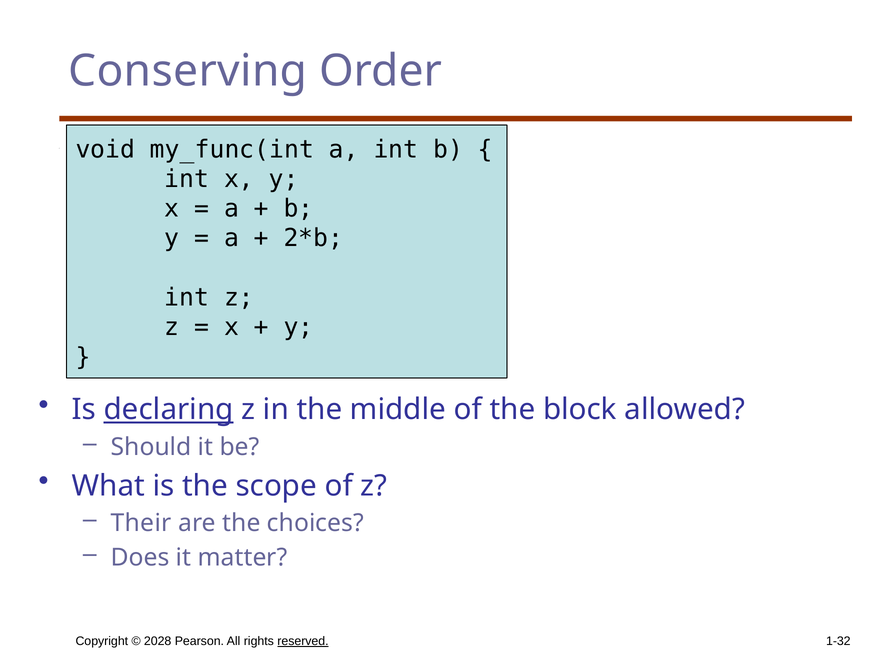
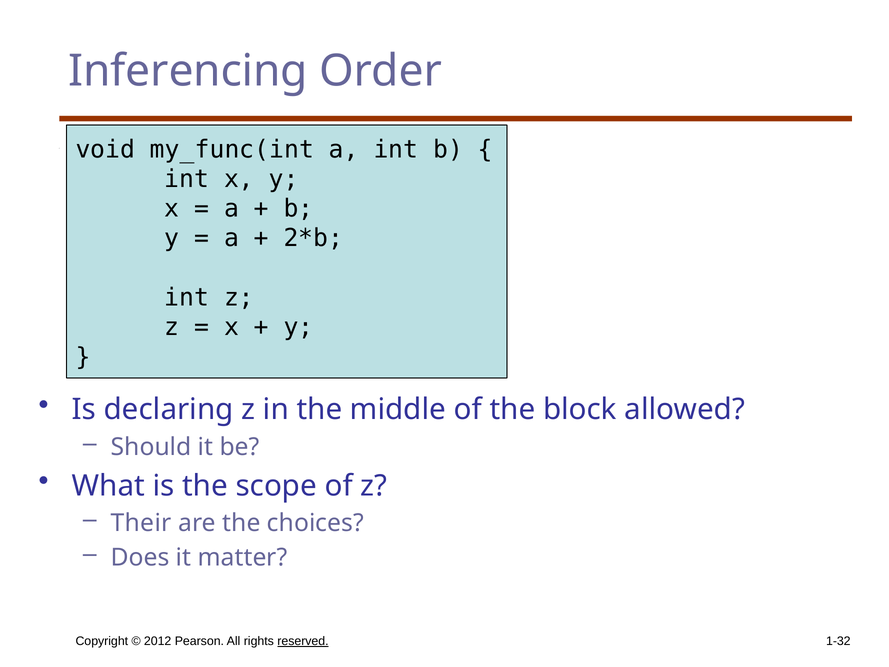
Conserving: Conserving -> Inferencing (188, 71)
declaring underline: present -> none (169, 410)
2028: 2028 -> 2012 (158, 641)
